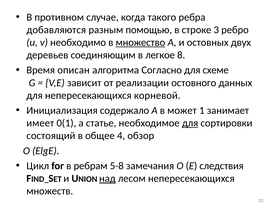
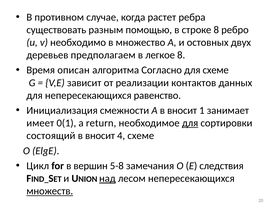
такого: такого -> растет (162, 17)
добавляются: добавляются -> существовать (56, 30)
строке 3: 3 -> 8 (216, 30)
множество underline: present -> none (140, 42)
соединяющим: соединяющим -> предполагаем (103, 55)
остовного: остовного -> контактов (194, 83)
корневой: корневой -> равенство (157, 95)
содержало: содержало -> смежности (125, 110)
А в может: может -> вносит (182, 110)
статье: статье -> return (101, 123)
общее: общее -> вносит (100, 136)
4 обзор: обзор -> схеме (141, 136)
ребрам: ребрам -> вершин (91, 166)
множеств underline: none -> present (50, 191)
